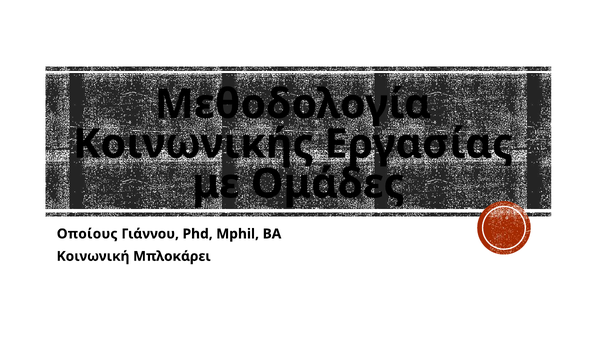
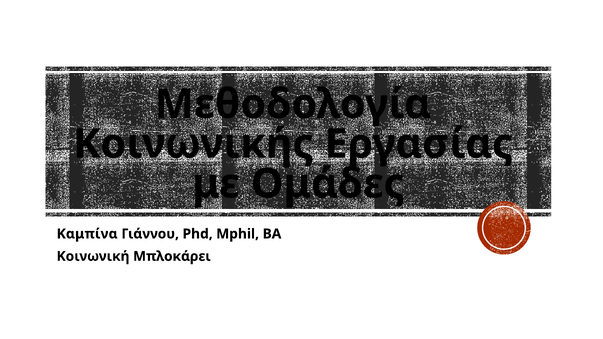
Οποίους: Οποίους -> Καμπίνα (87, 234)
